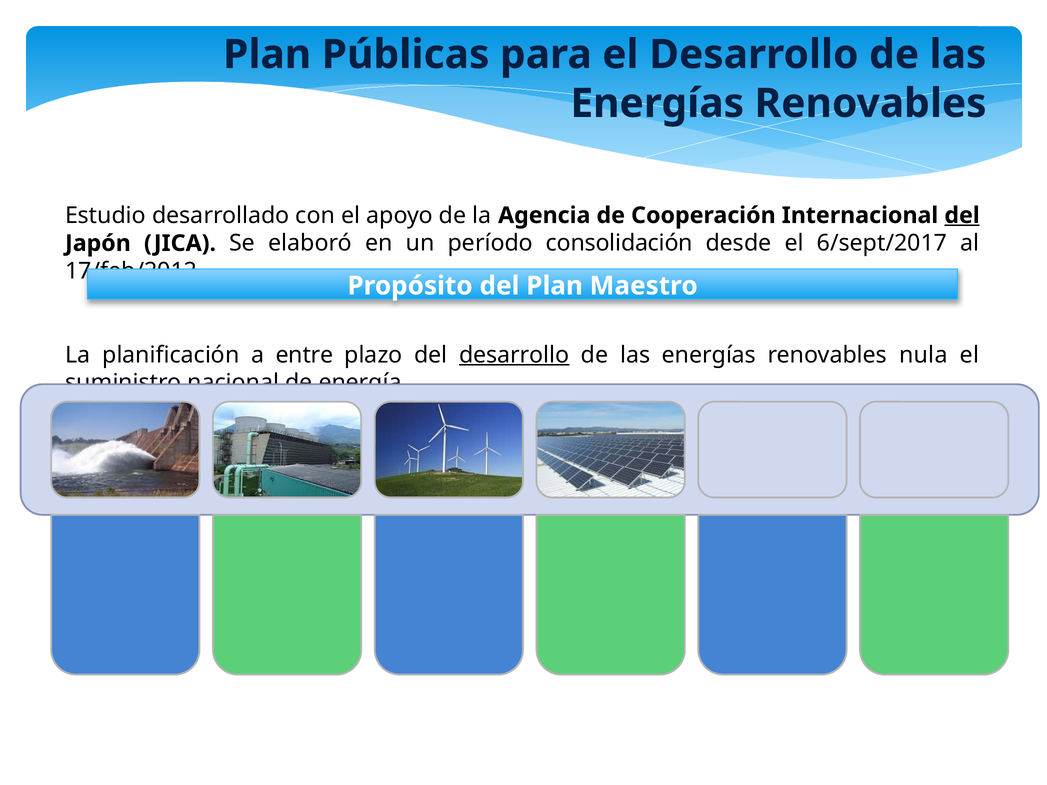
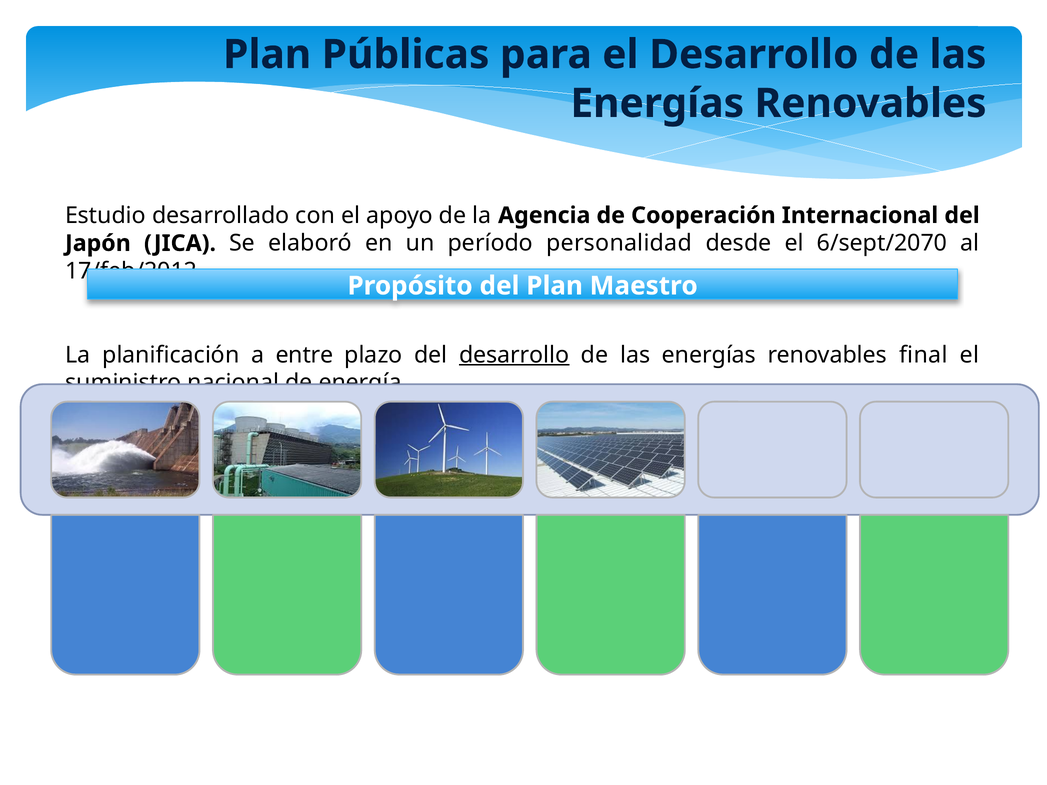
del underline: present -> none (962, 215)
consolidación: consolidación -> personalidad (619, 243)
6/sept/2017: 6/sept/2017 -> 6/sept/2070 (882, 243)
nula: nula -> final (923, 355)
